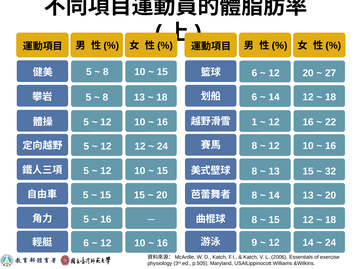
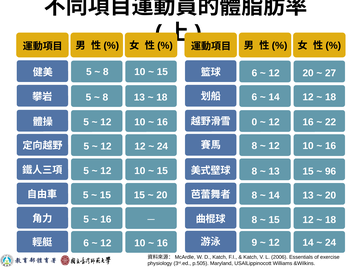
1: 1 -> 0 (254, 122)
32: 32 -> 96 (331, 172)
